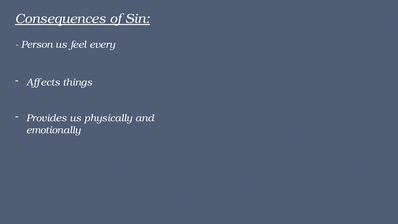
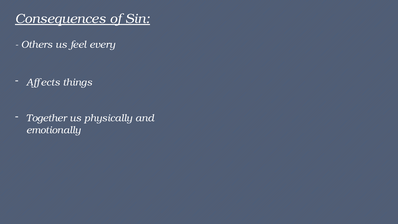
Person: Person -> Others (37, 44)
Provides: Provides -> Together (46, 118)
